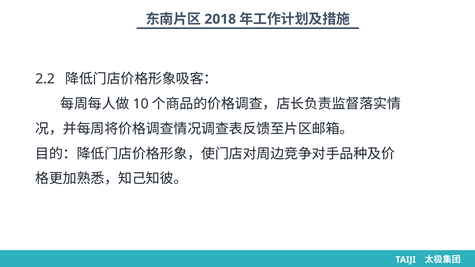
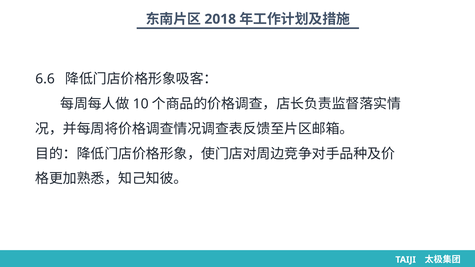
2.2: 2.2 -> 6.6 (45, 79)
